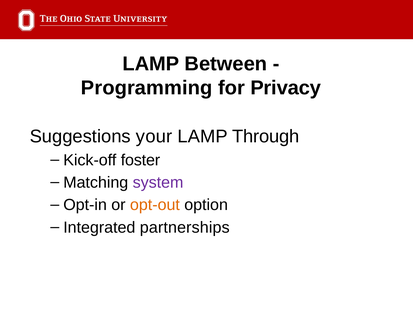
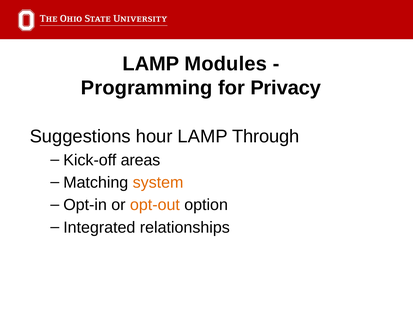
Between: Between -> Modules (226, 64)
your: your -> hour (154, 136)
foster: foster -> areas (140, 160)
system colour: purple -> orange (158, 182)
partnerships: partnerships -> relationships (185, 227)
